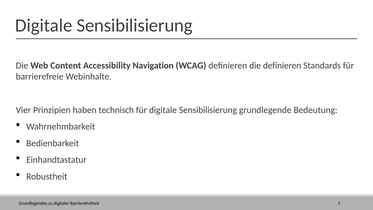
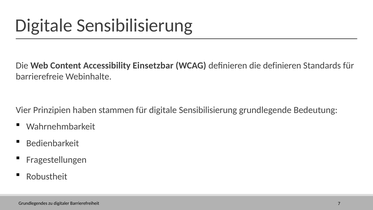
Navigation: Navigation -> Einsetzbar (153, 65)
technisch: technisch -> stammen (116, 110)
Einhandtastatur: Einhandtastatur -> Fragestellungen (56, 160)
